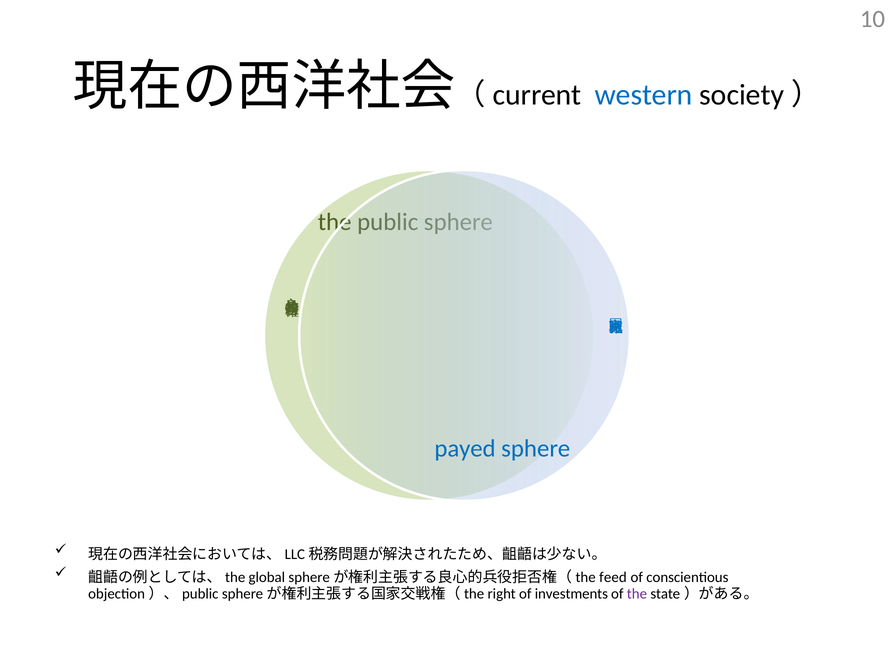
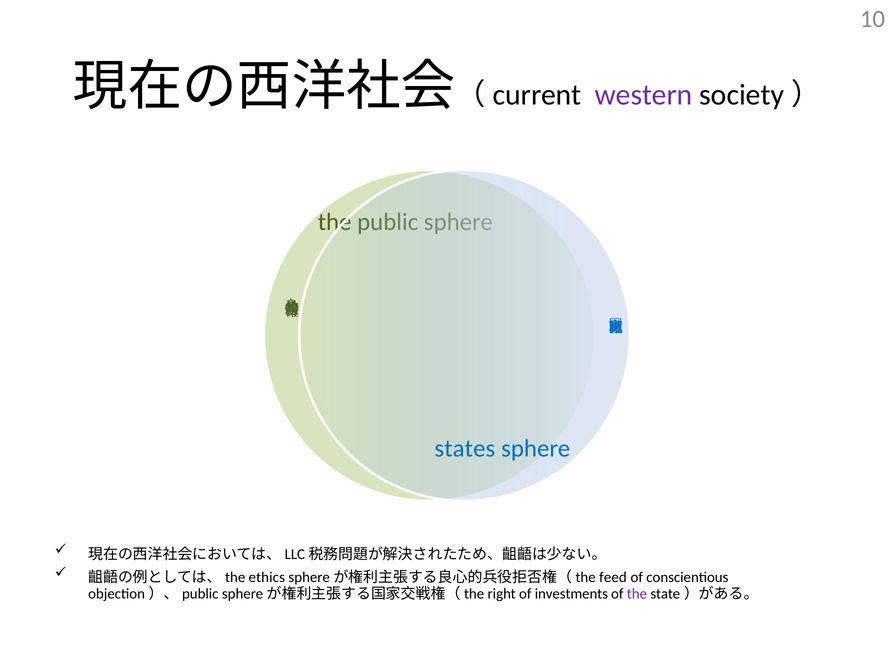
western colour: blue -> purple (644, 95)
payed: payed -> states (465, 448)
global: global -> ethics (267, 577)
